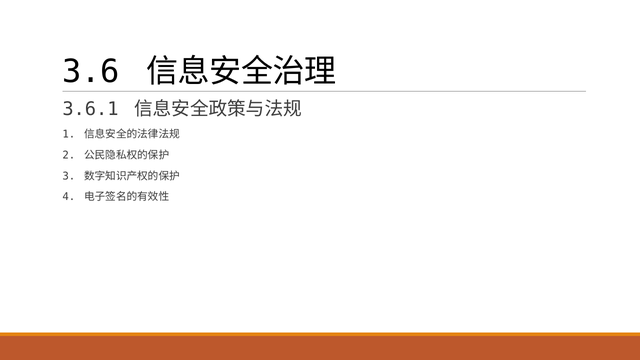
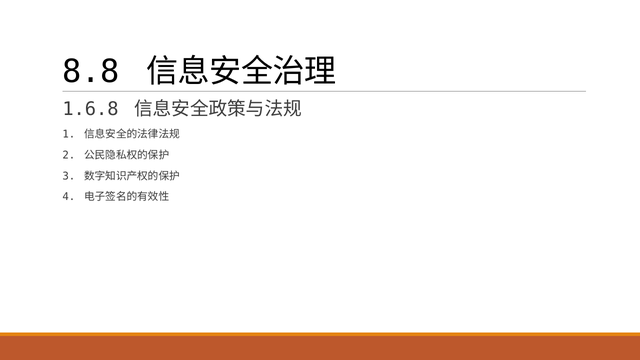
3.6: 3.6 -> 8.8 (91, 72)
3.6.1: 3.6.1 -> 1.6.8 (90, 109)
